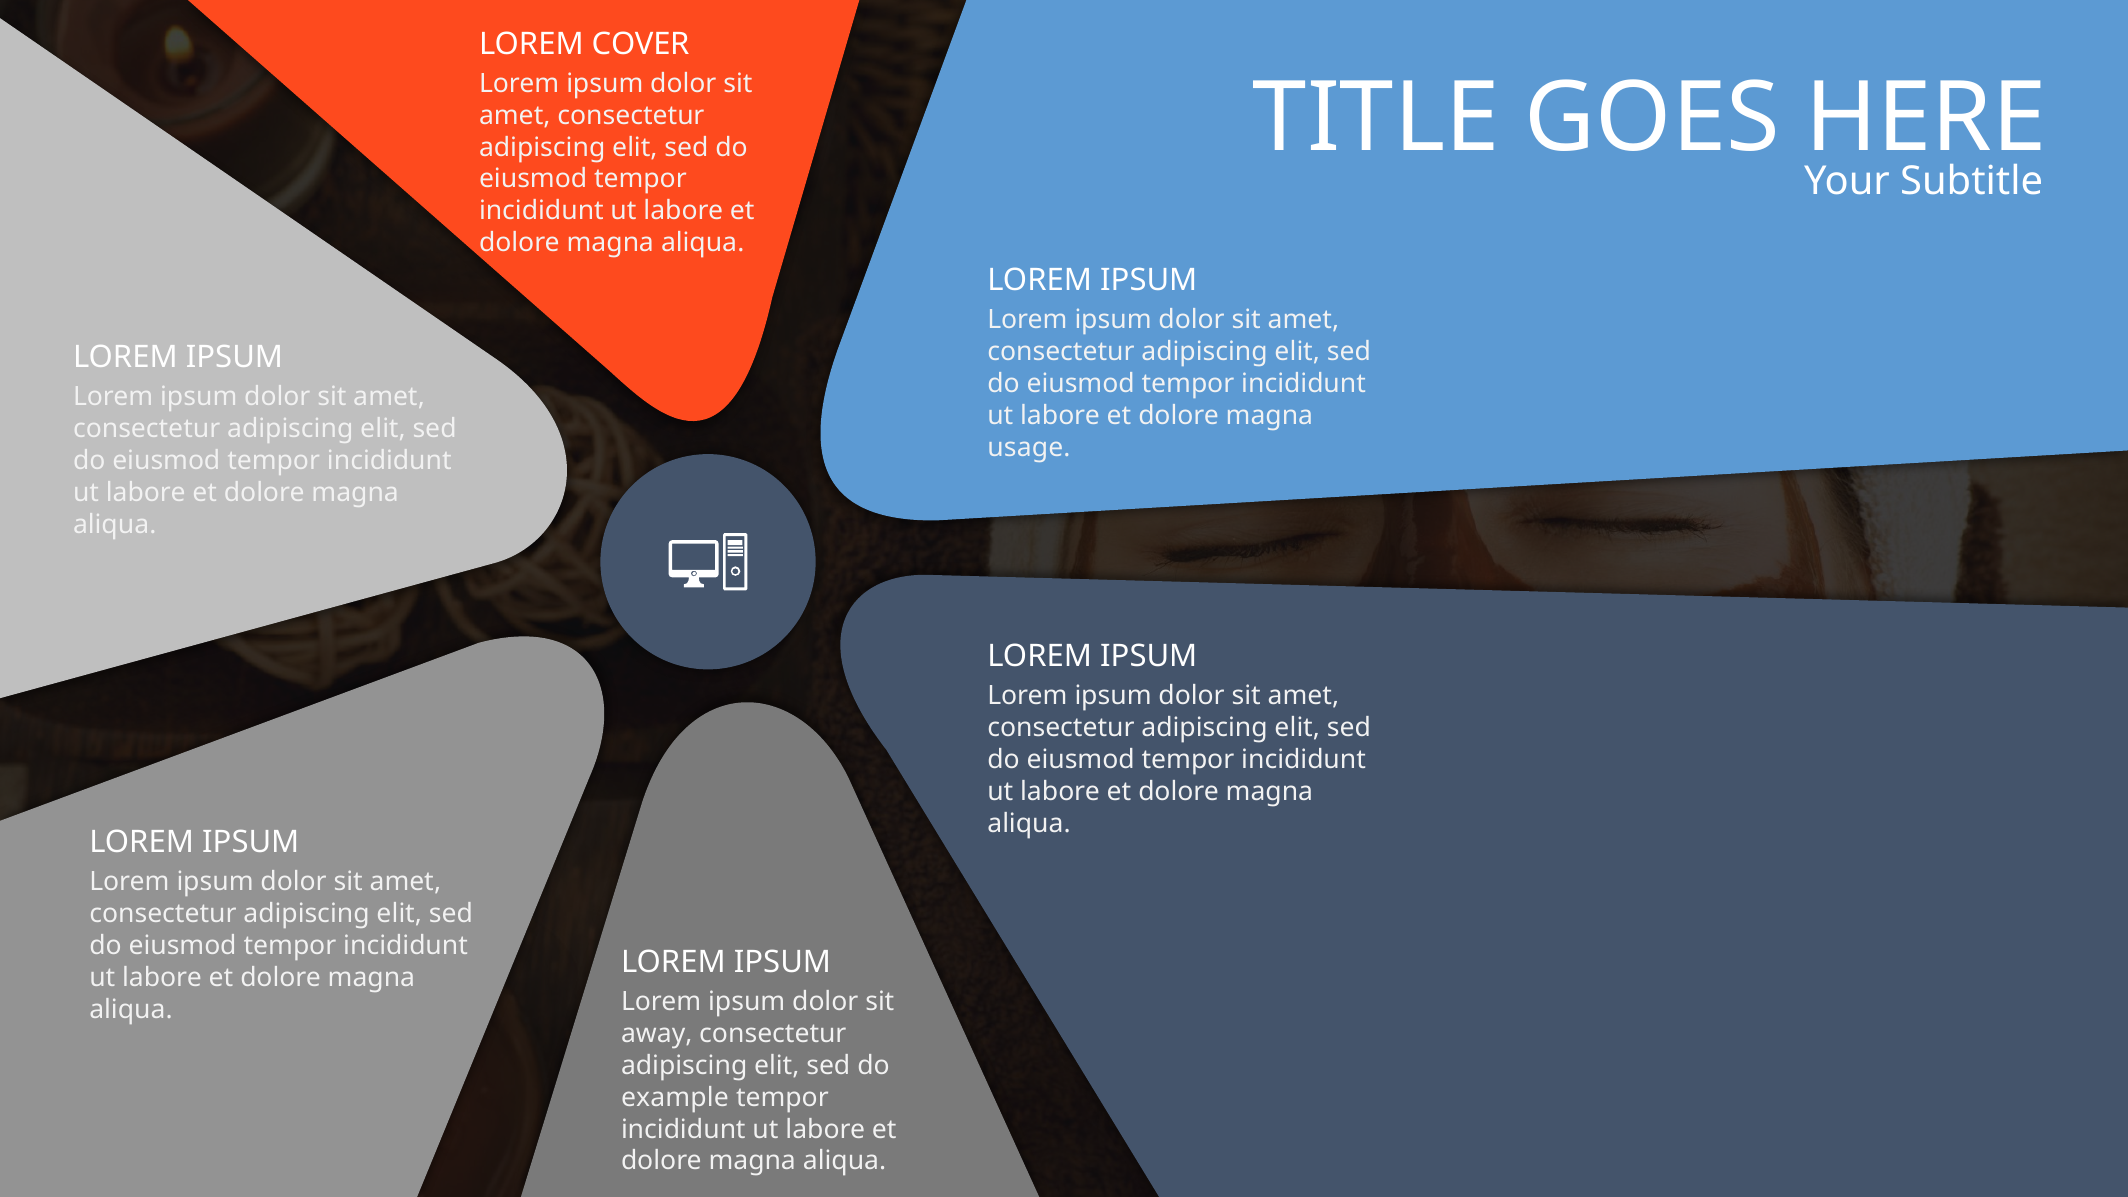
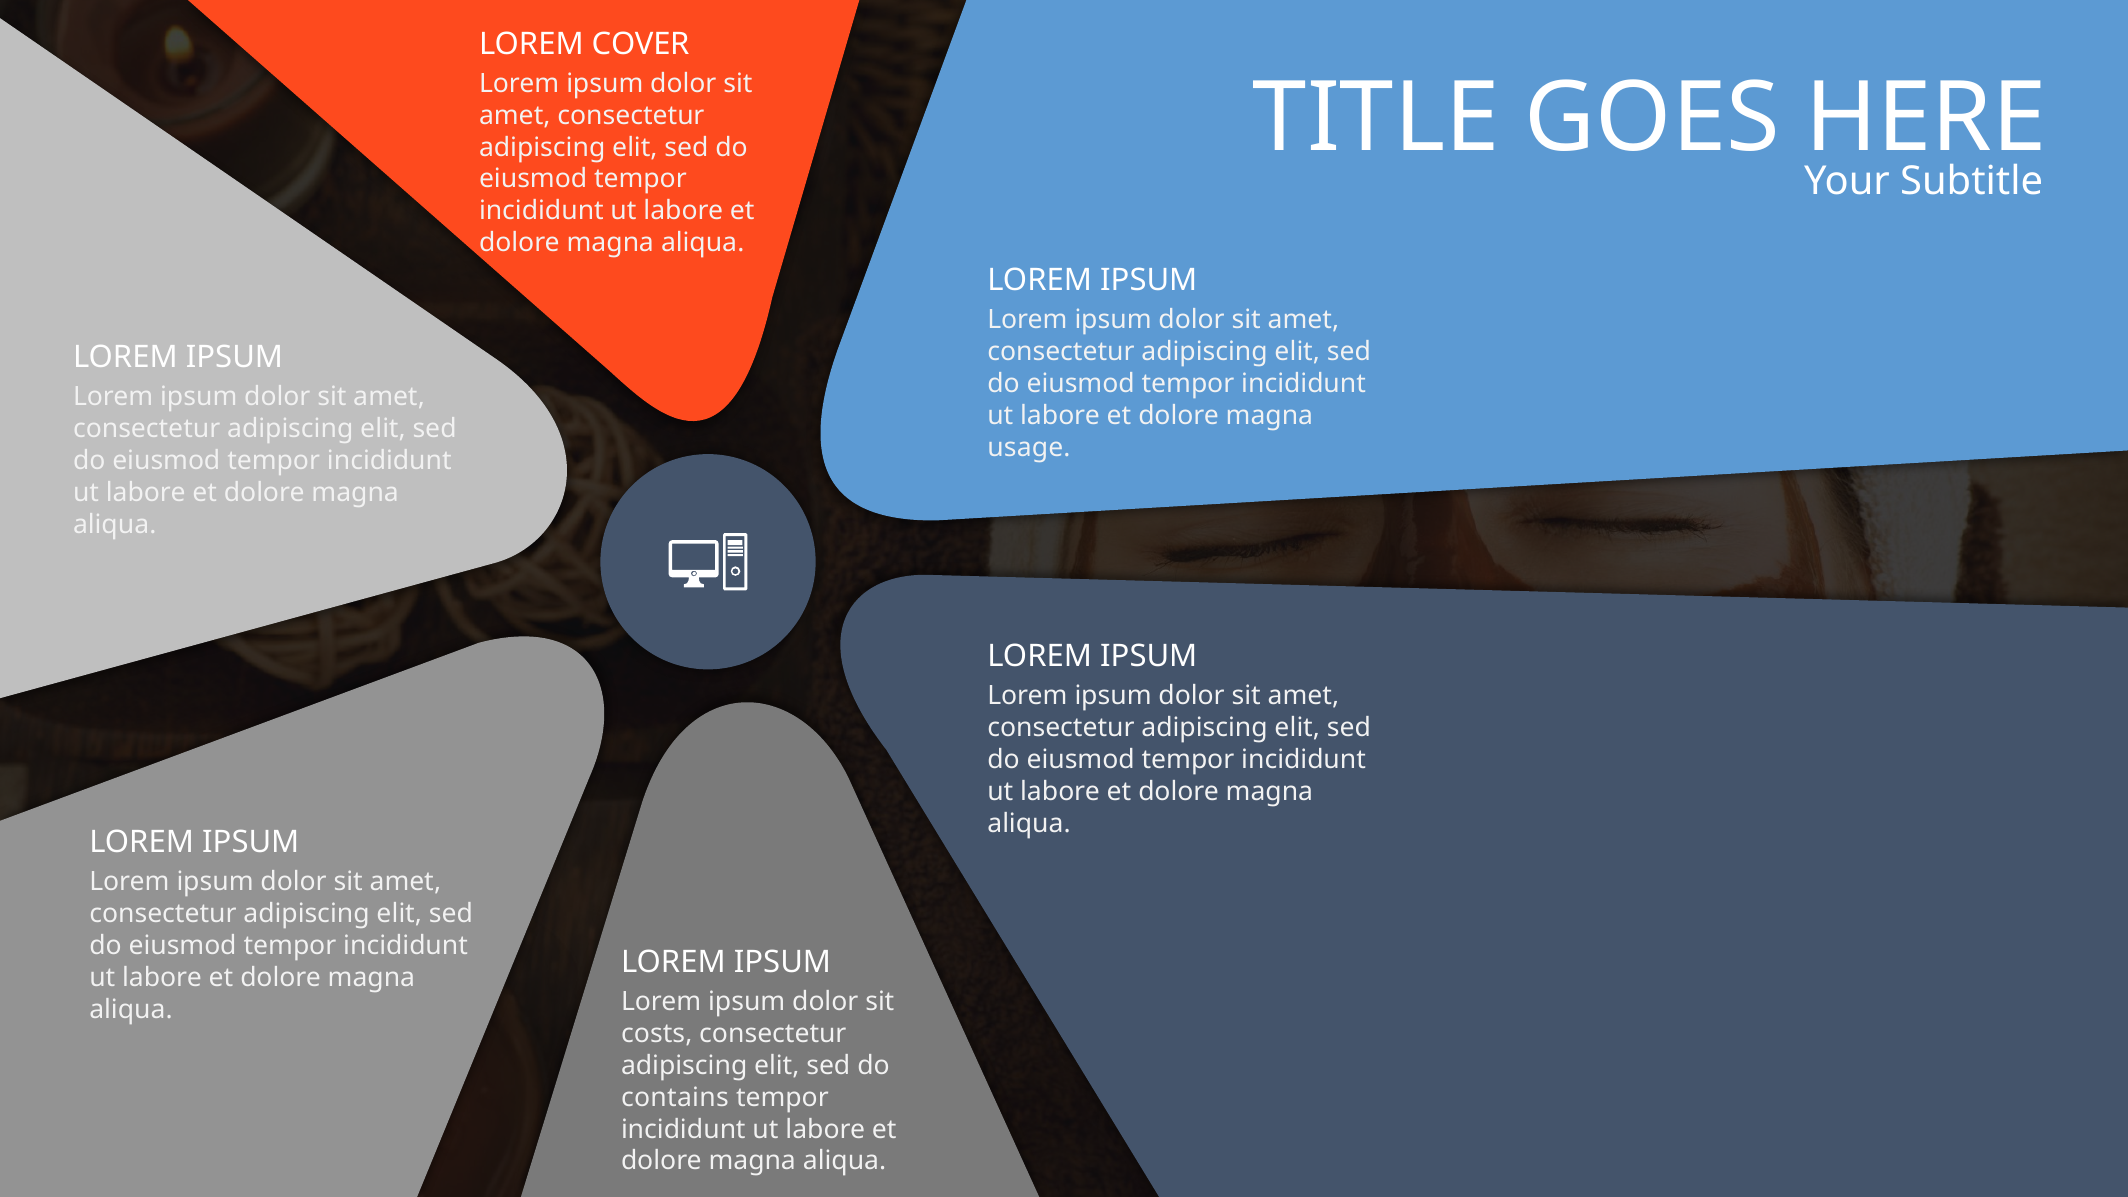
away: away -> costs (657, 1034)
example: example -> contains (675, 1097)
